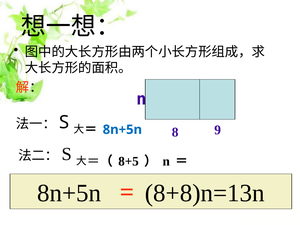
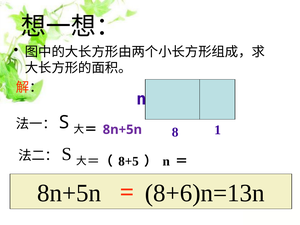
8n+5n colour: blue -> purple (122, 130)
9: 9 -> 1 (218, 130)
8+8)n=13n: 8+8)n=13n -> 8+6)n=13n (205, 193)
